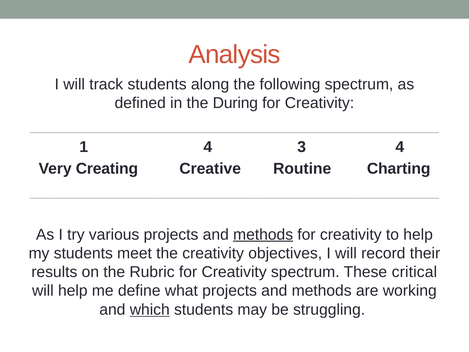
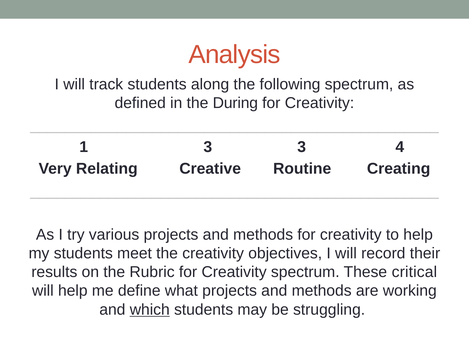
1 4: 4 -> 3 (208, 147)
Creating: Creating -> Relating (107, 169)
Charting: Charting -> Creating (399, 169)
methods underline: present -> none (263, 234)
